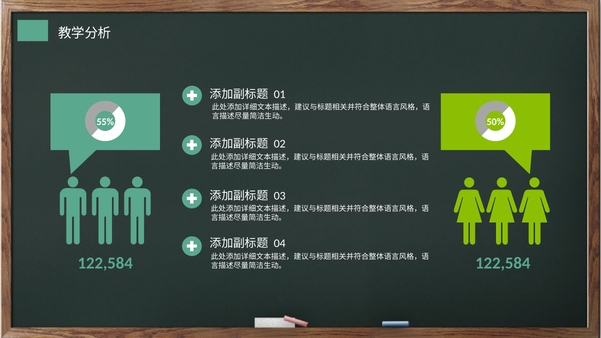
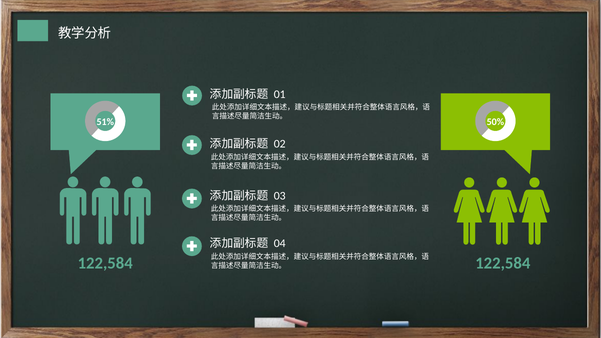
55%: 55% -> 51% (105, 122)
